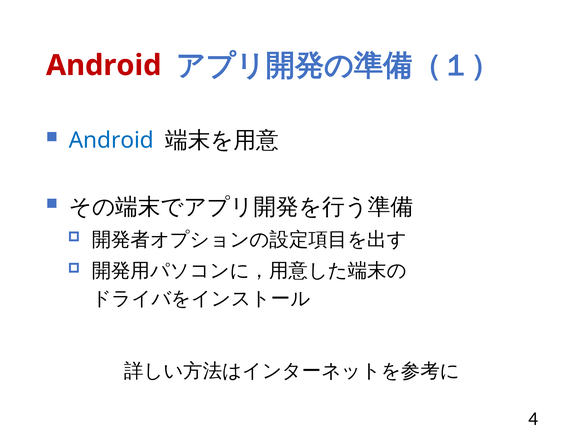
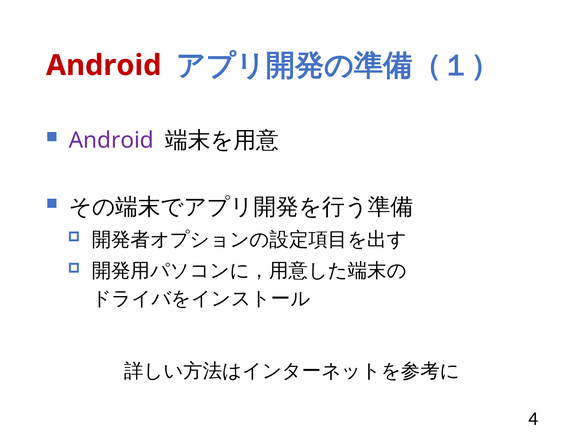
Android colour: blue -> purple (111, 140)
